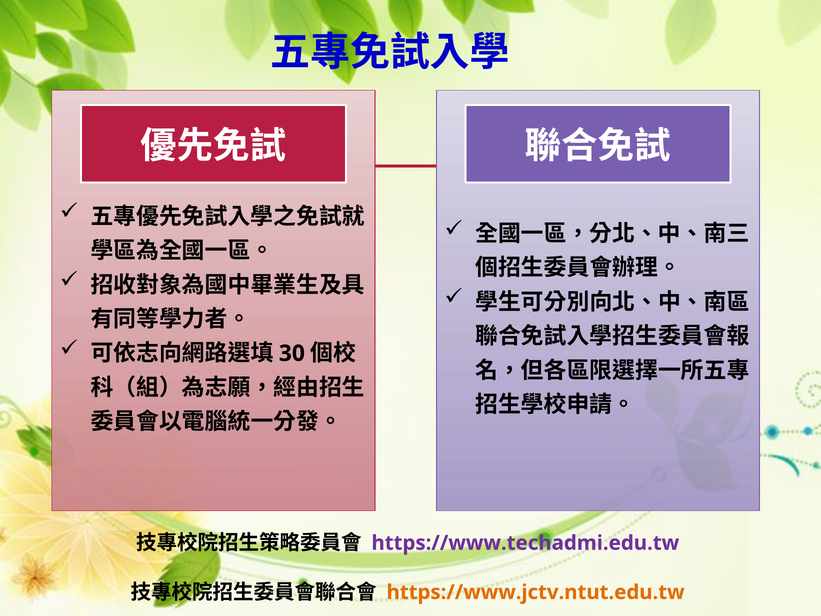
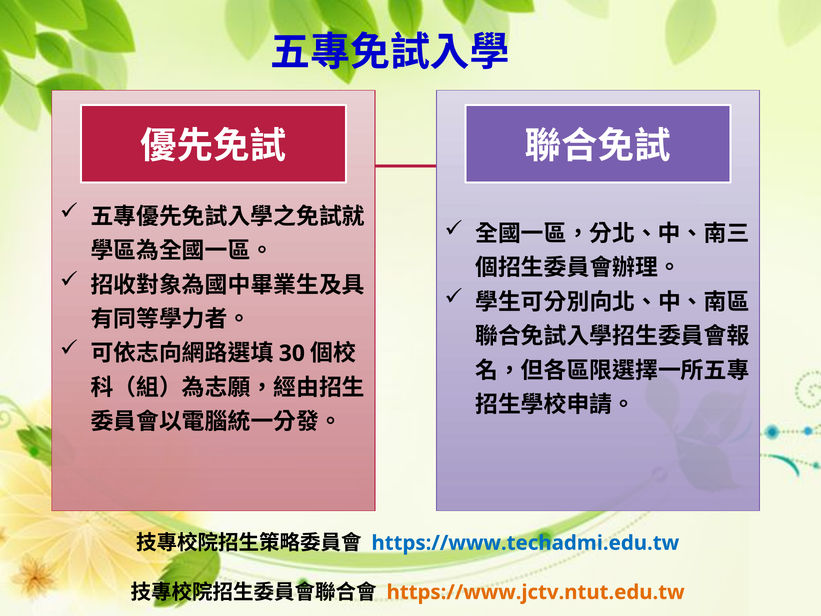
https://www.techadmi.edu.tw colour: purple -> blue (525, 543)
